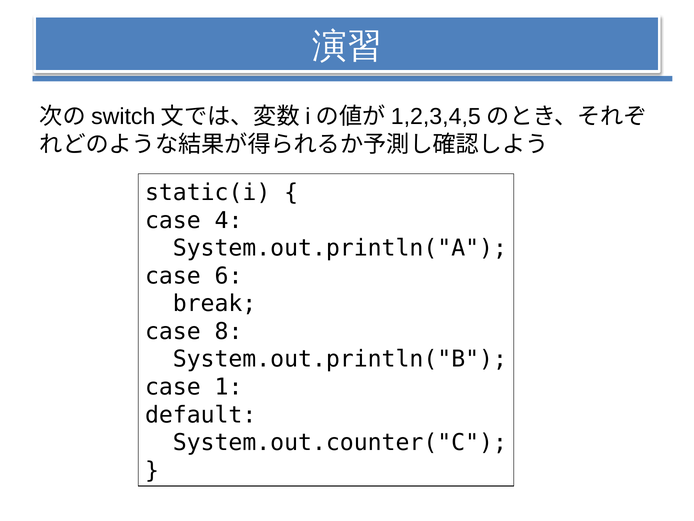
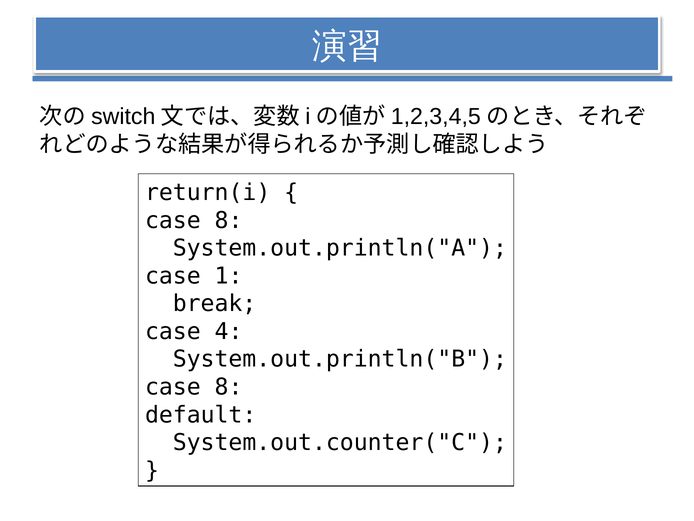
static(i: static(i -> return(i (208, 192)
4: 4 -> 8 (229, 220)
6: 6 -> 1 (229, 276)
8: 8 -> 4 (229, 331)
1: 1 -> 8 (229, 387)
